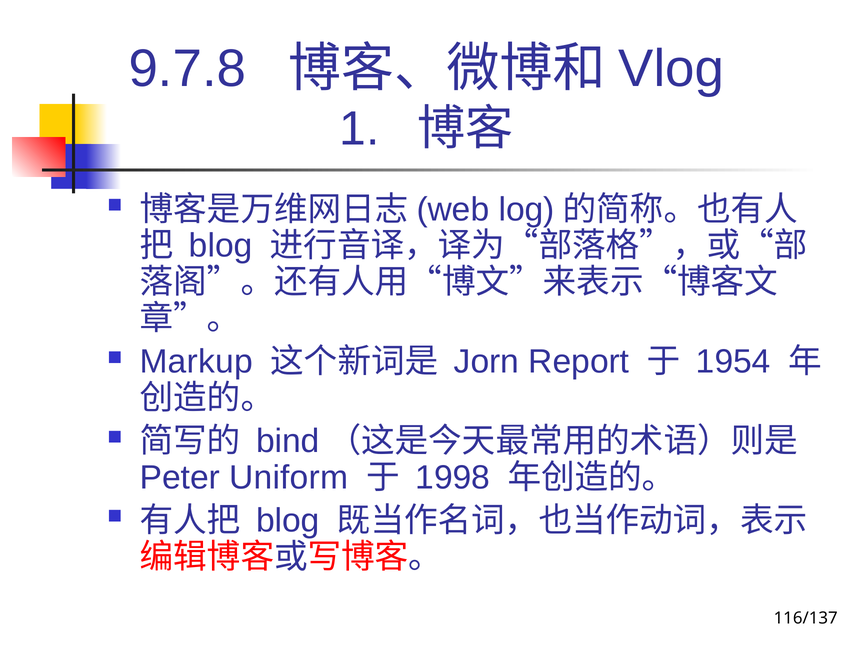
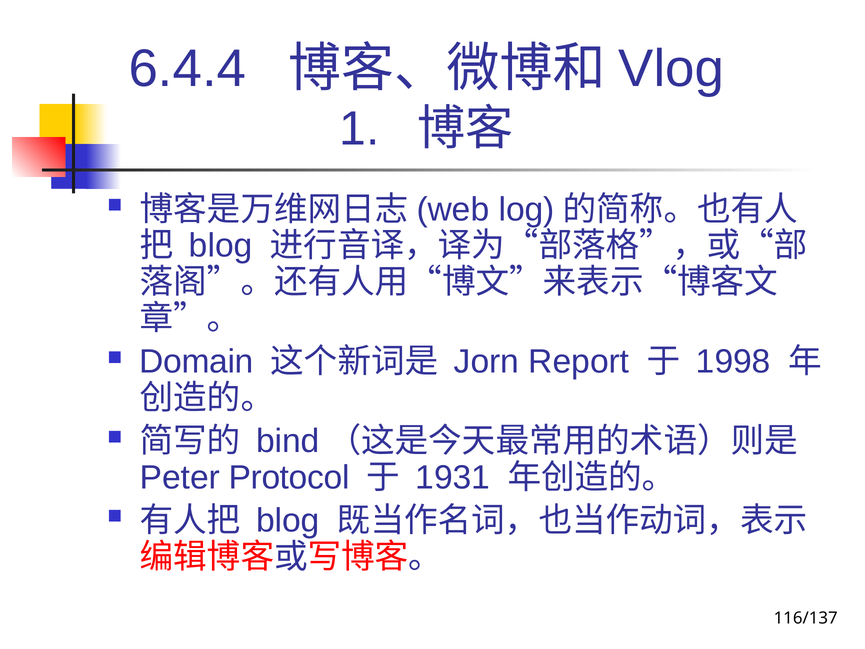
9.7.8: 9.7.8 -> 6.4.4 (187, 69)
Markup: Markup -> Domain (197, 362)
1954: 1954 -> 1998 (733, 362)
Uniform: Uniform -> Protocol (289, 477)
1998: 1998 -> 1931 (453, 477)
